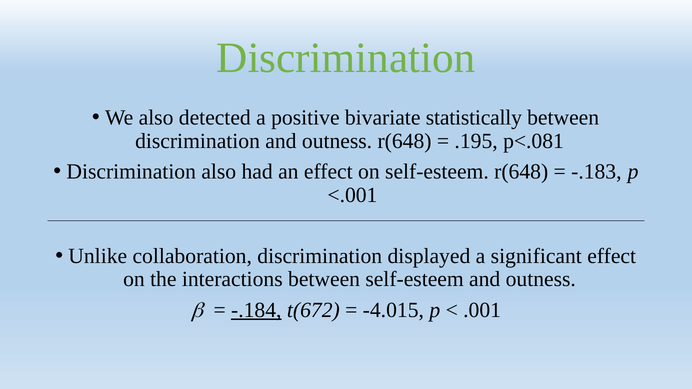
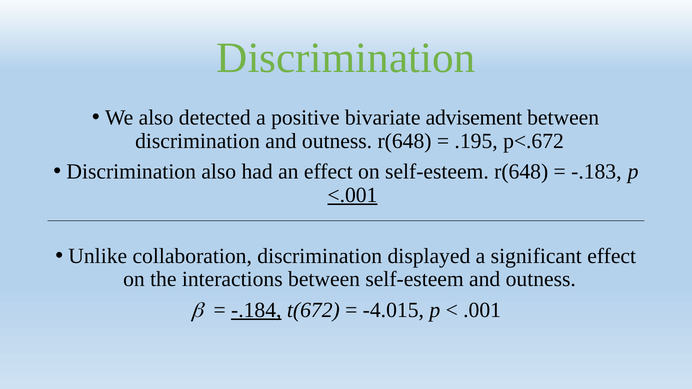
statistically: statistically -> advisement (474, 118)
p<.081: p<.081 -> p<.672 (534, 141)
<.001 underline: none -> present (352, 195)
